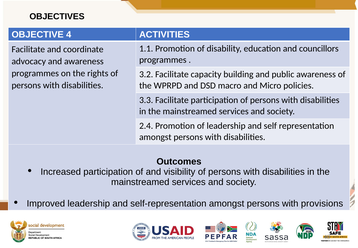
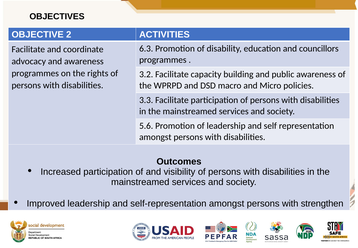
4: 4 -> 2 (69, 34)
1.1: 1.1 -> 6.3 (146, 48)
2.4: 2.4 -> 5.6 (146, 126)
provisions: provisions -> strengthen (322, 203)
